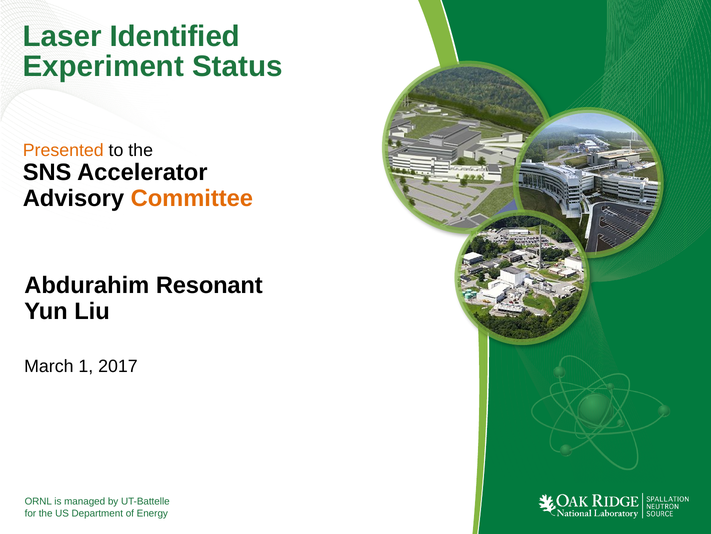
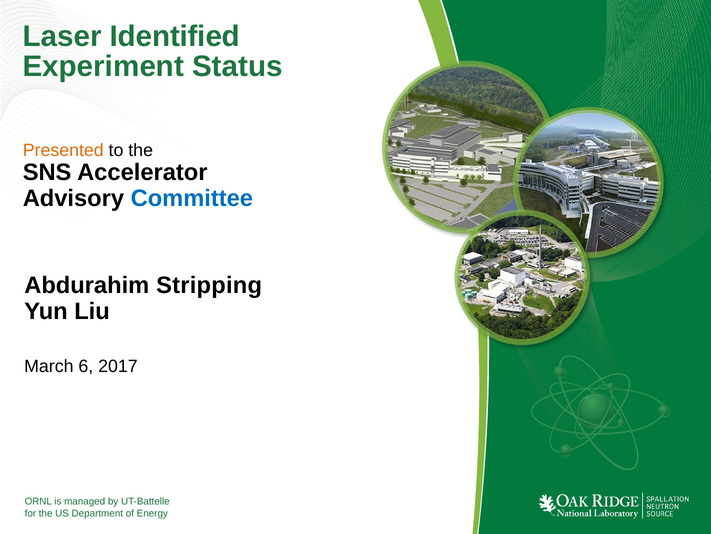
Committee colour: orange -> blue (192, 198)
Resonant: Resonant -> Stripping (209, 285)
1: 1 -> 6 (86, 366)
